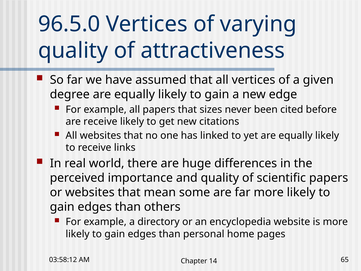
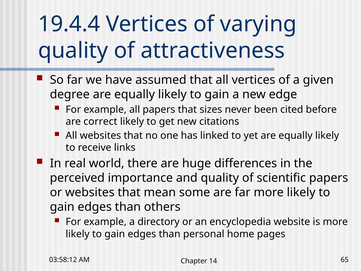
96.5.0: 96.5.0 -> 19.4.4 (69, 24)
are receive: receive -> correct (100, 121)
